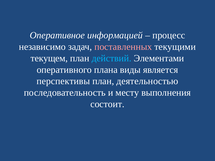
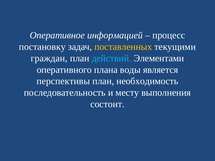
независимо: независимо -> постановку (42, 47)
поставленных colour: pink -> yellow (123, 47)
текущем: текущем -> граждан (49, 58)
виды: виды -> воды (130, 70)
деятельностью: деятельностью -> необходимость (147, 81)
